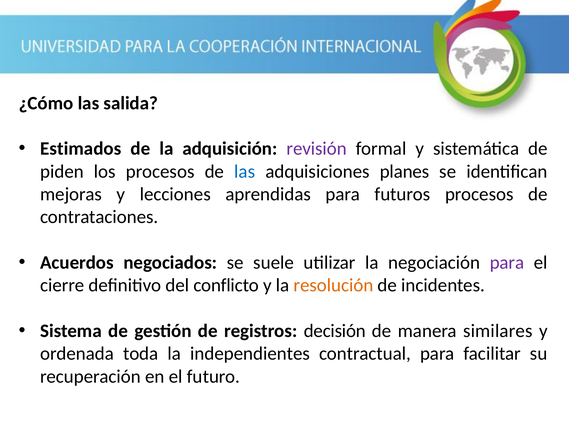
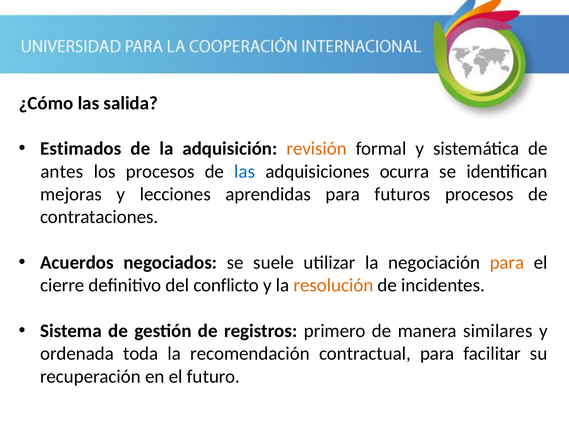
revisión colour: purple -> orange (317, 149)
piden: piden -> antes (62, 171)
planes: planes -> ocurra (405, 171)
para colour: purple -> orange (507, 262)
decisión: decisión -> primero (335, 331)
independientes: independientes -> recomendación (250, 353)
